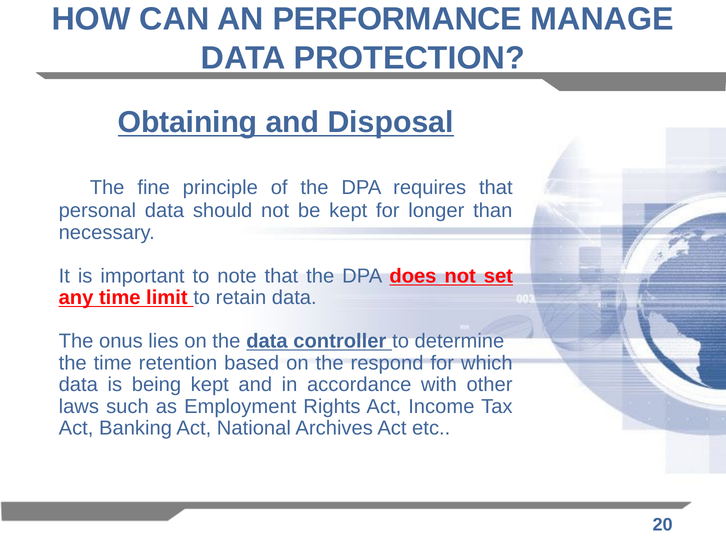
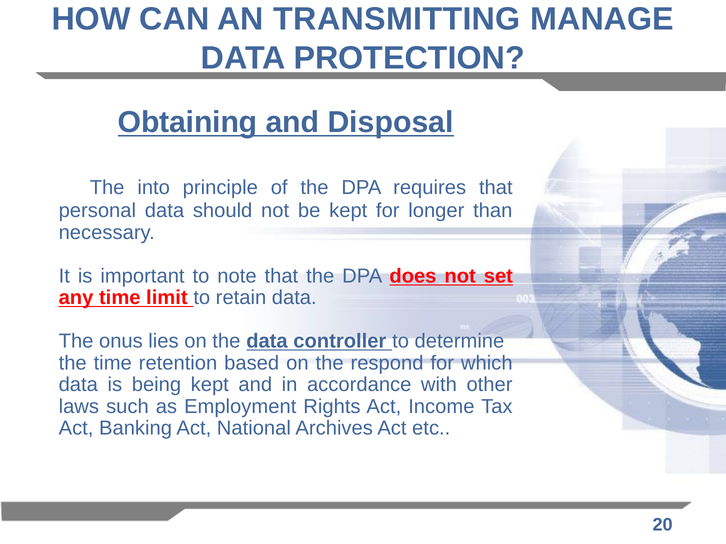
PERFORMANCE: PERFORMANCE -> TRANSMITTING (397, 19)
fine: fine -> into (154, 188)
